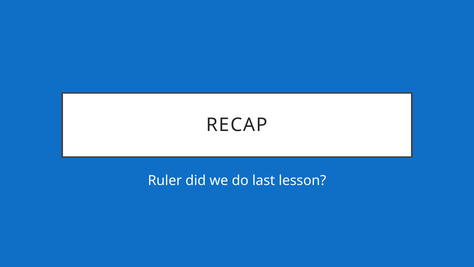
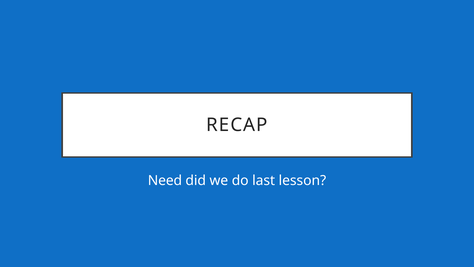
Ruler: Ruler -> Need (165, 180)
